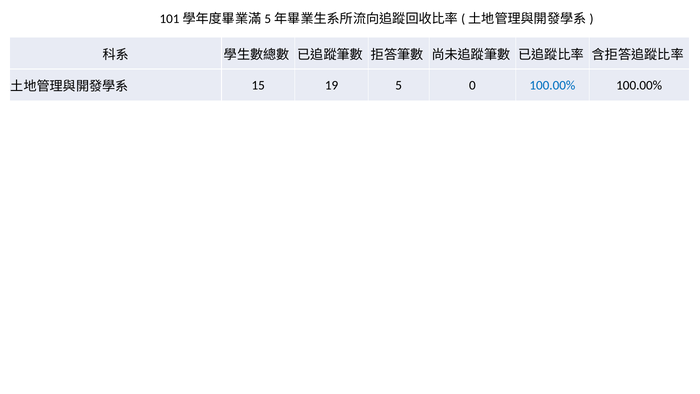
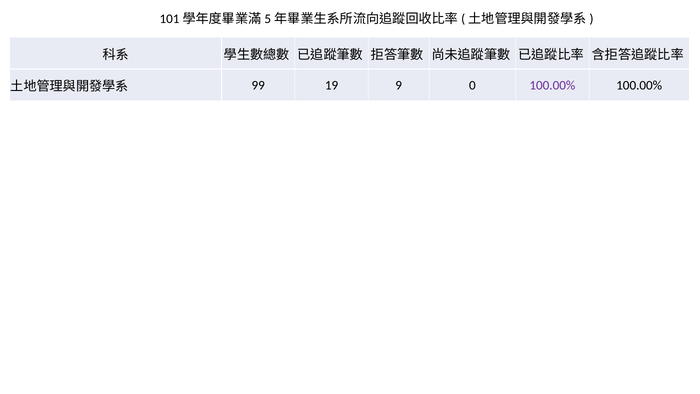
15: 15 -> 99 (258, 85)
5: 5 -> 9 (399, 85)
100.00% colour: blue -> purple (552, 85)
